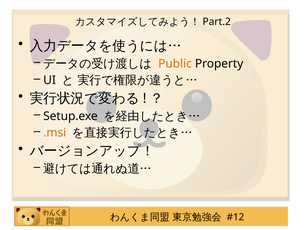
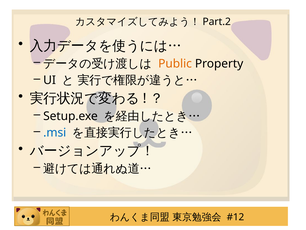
.msi colour: orange -> blue (55, 133)
